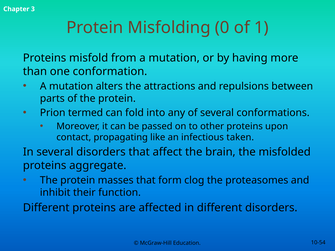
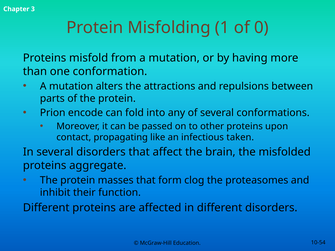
0: 0 -> 1 (222, 28)
1: 1 -> 0 (261, 28)
termed: termed -> encode (86, 113)
